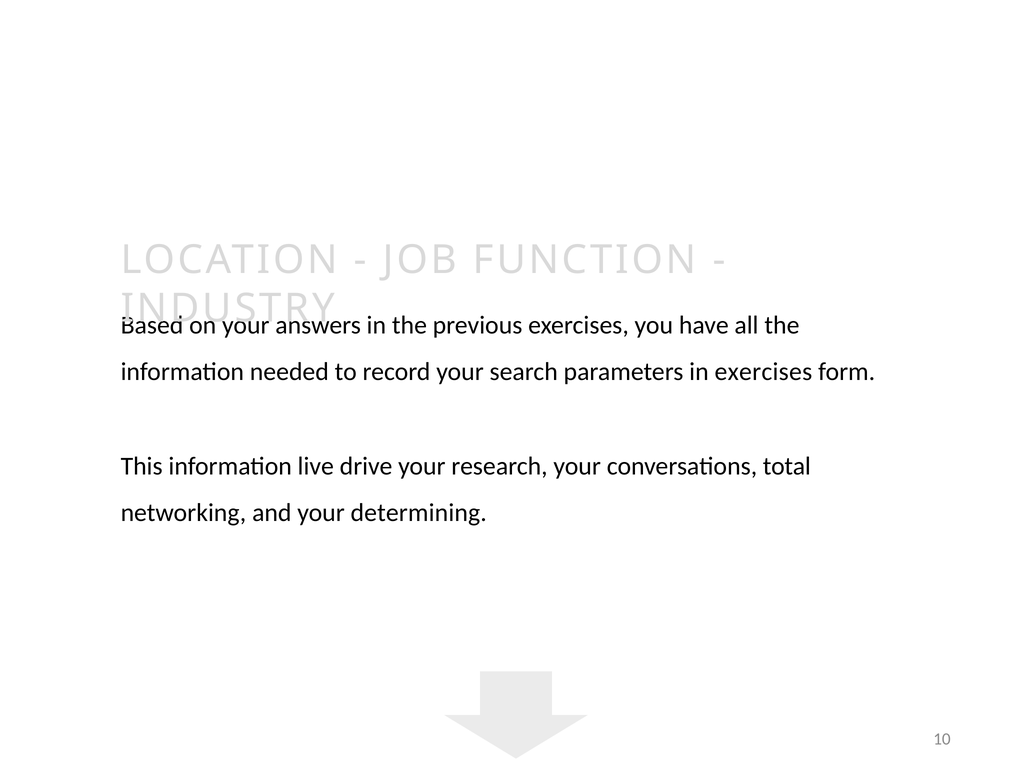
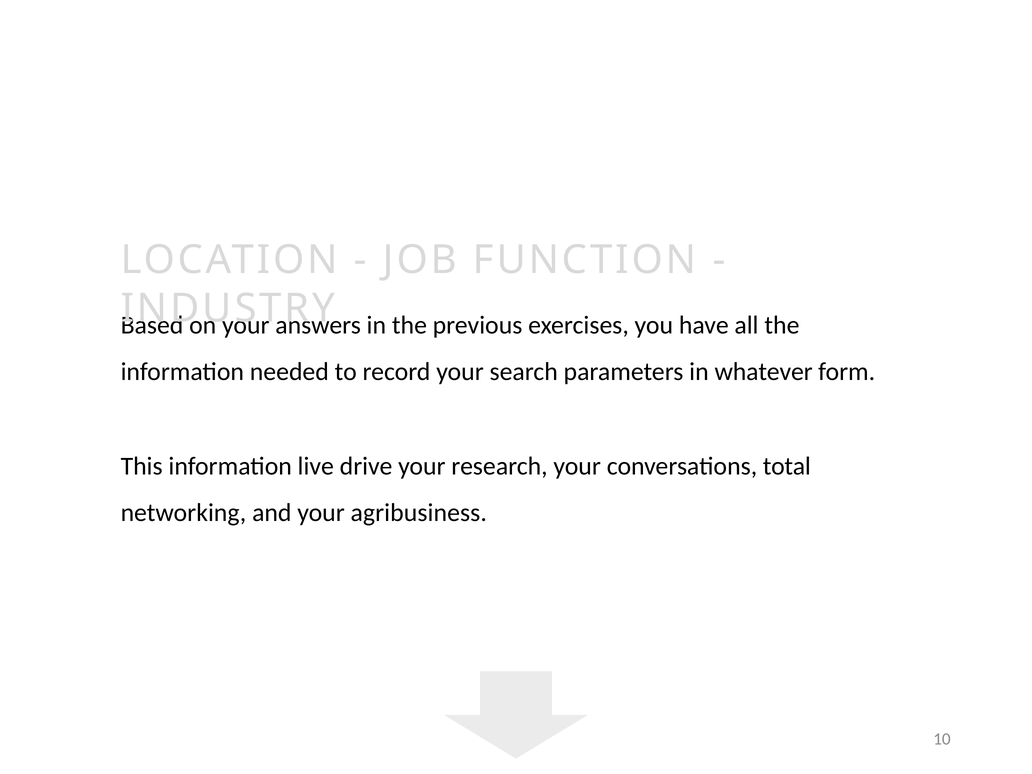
in exercises: exercises -> whatever (764, 371)
determining: determining -> agribusiness (419, 513)
